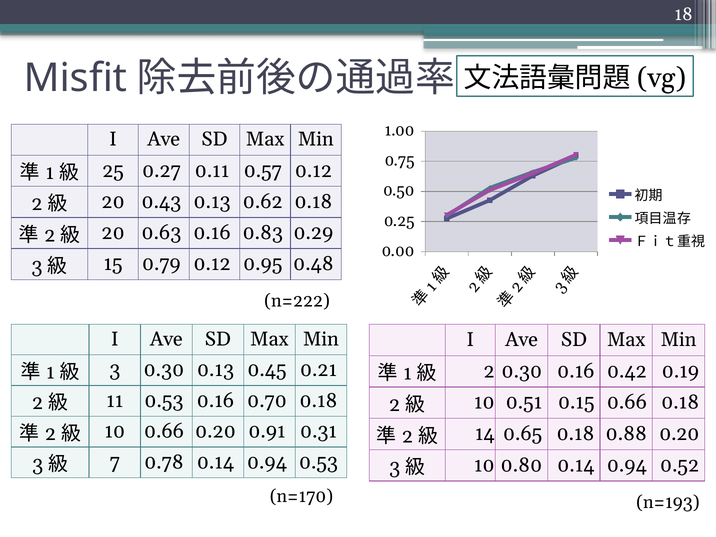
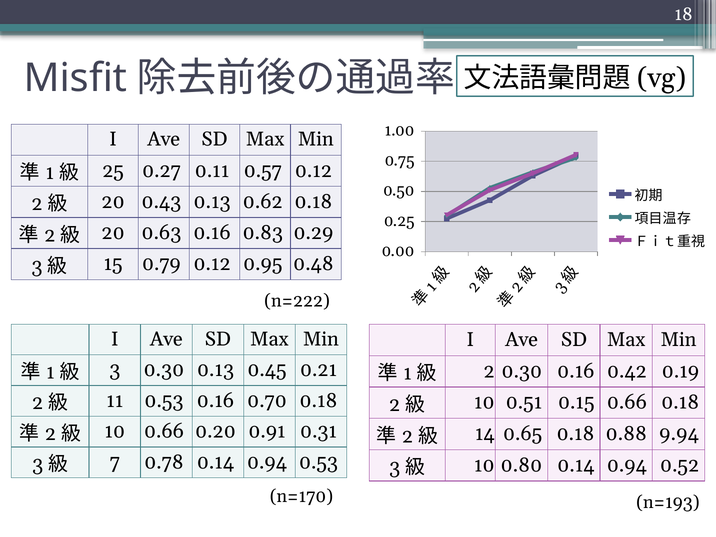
0.88 0.20: 0.20 -> 9.94 (679, 434)
